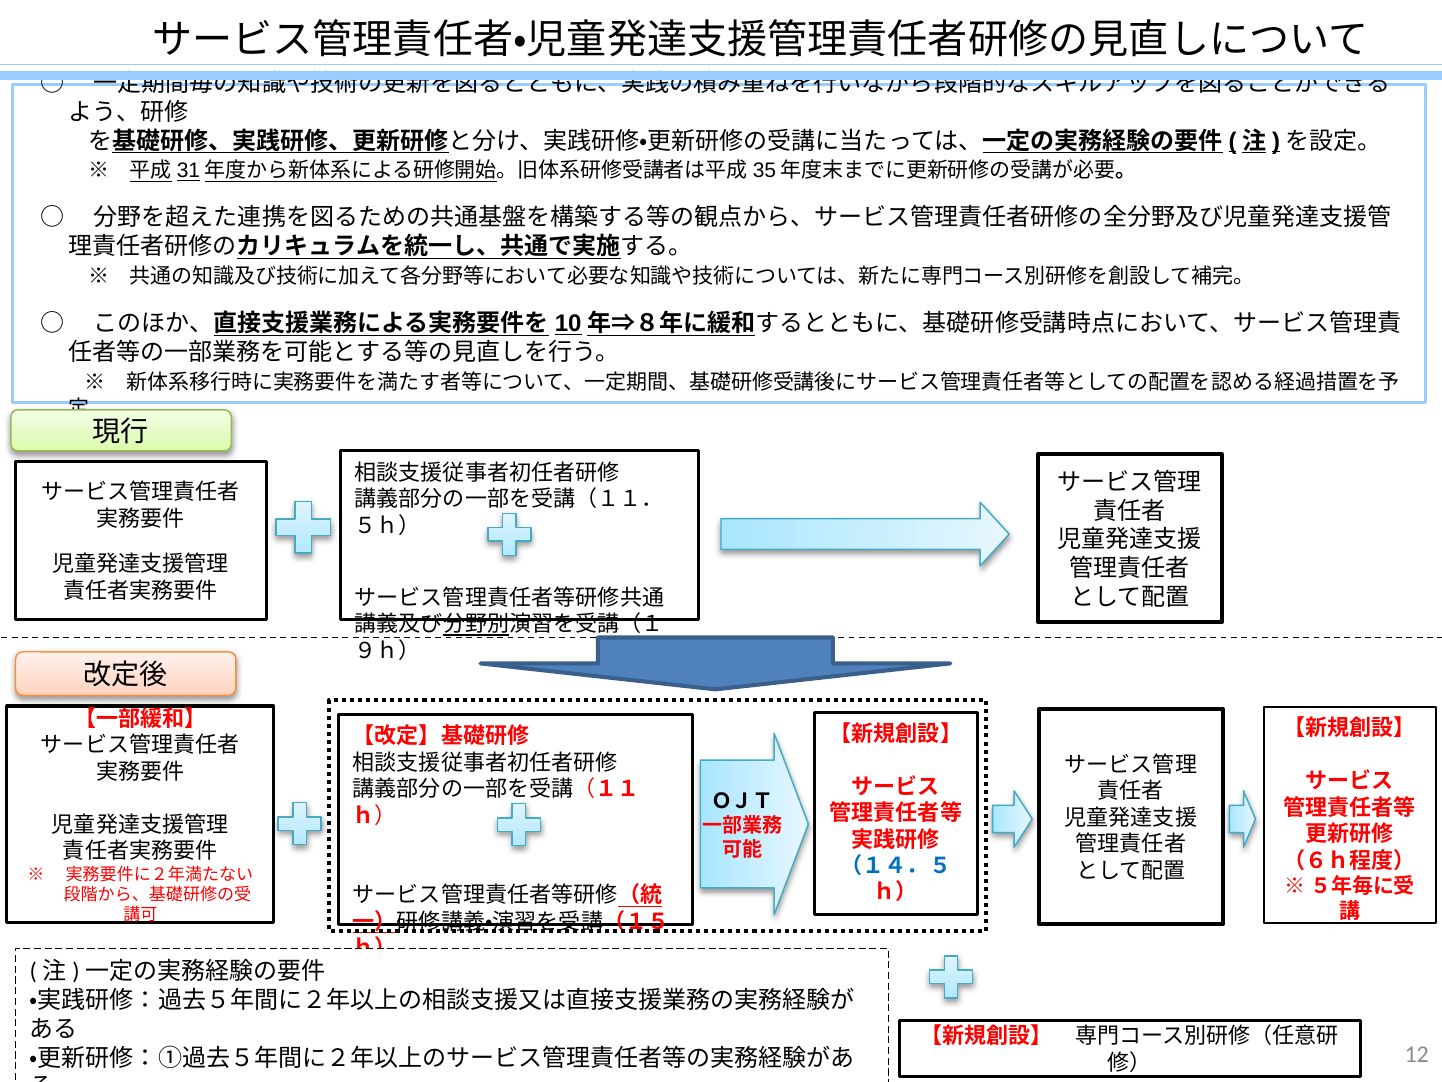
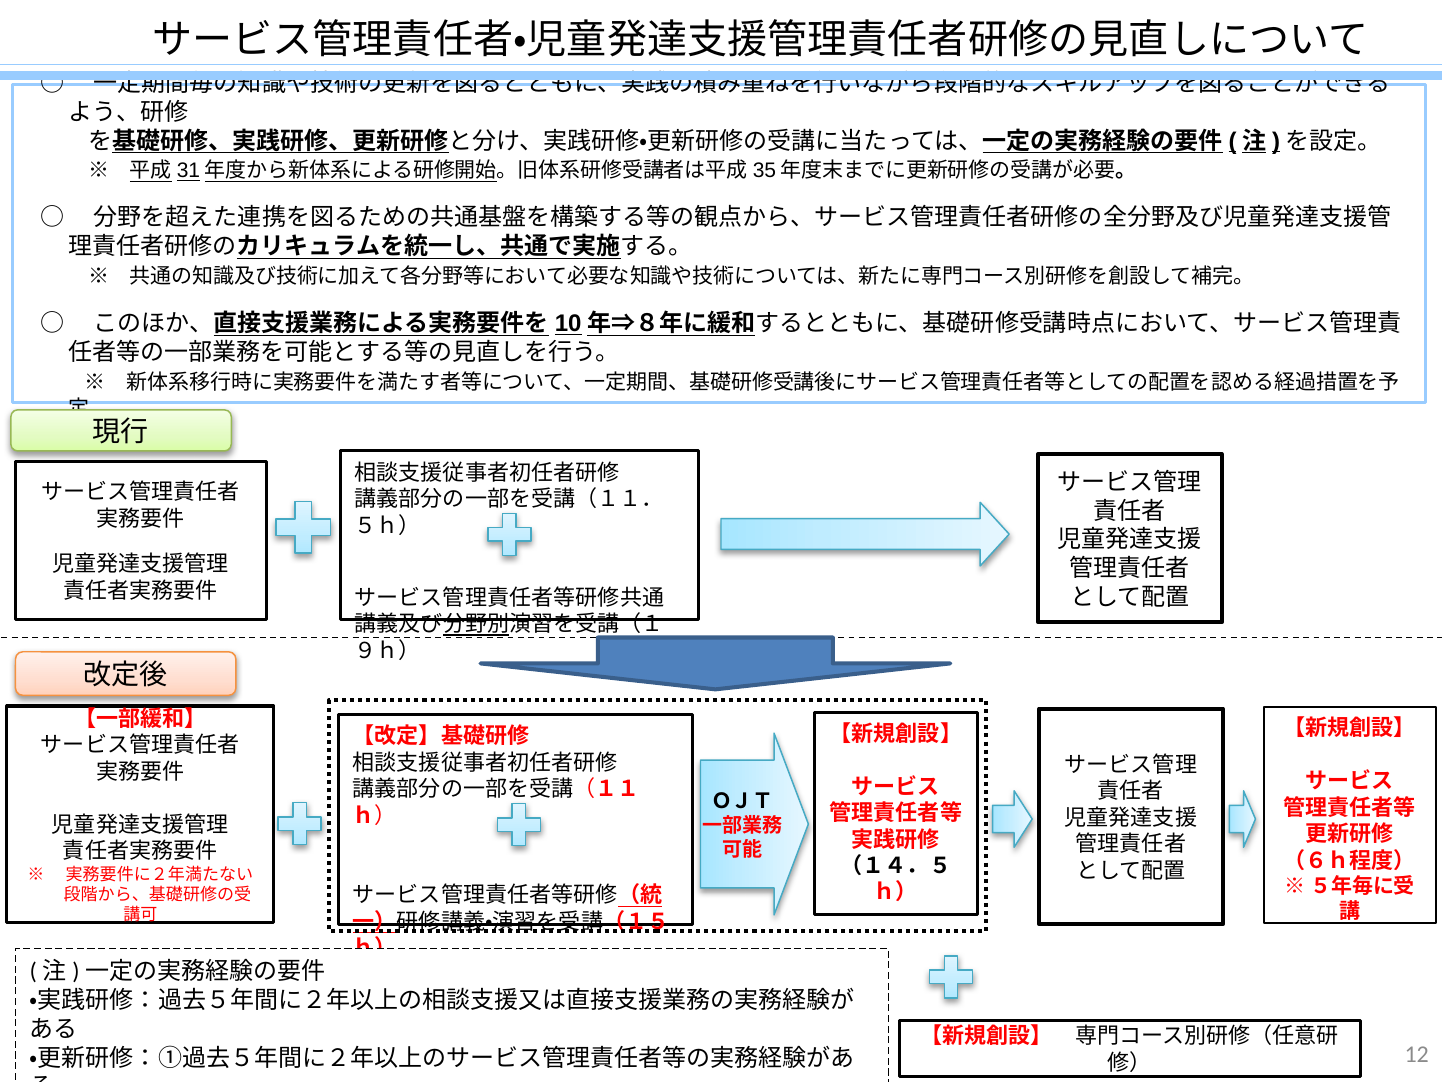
（１４．５ colour: blue -> black (896, 866)
